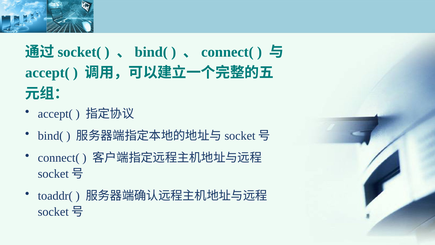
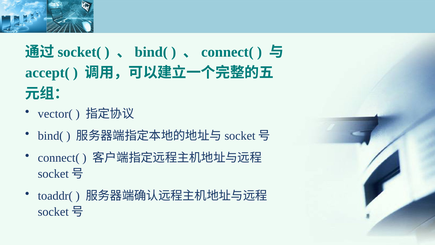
accept(: accept( -> vector( (55, 114)
